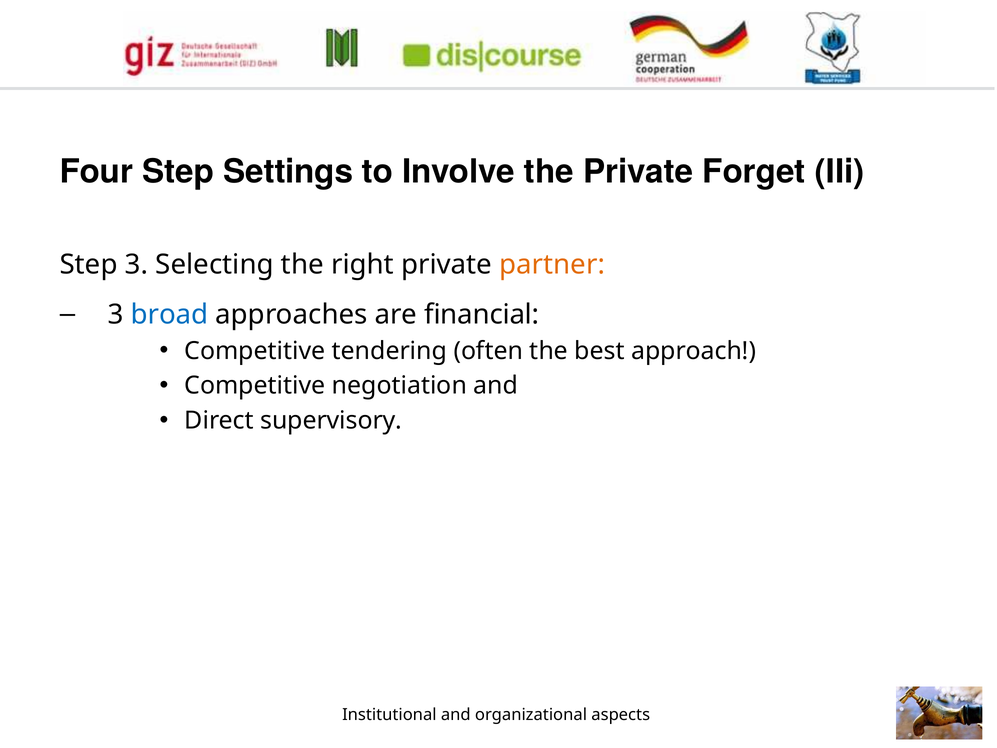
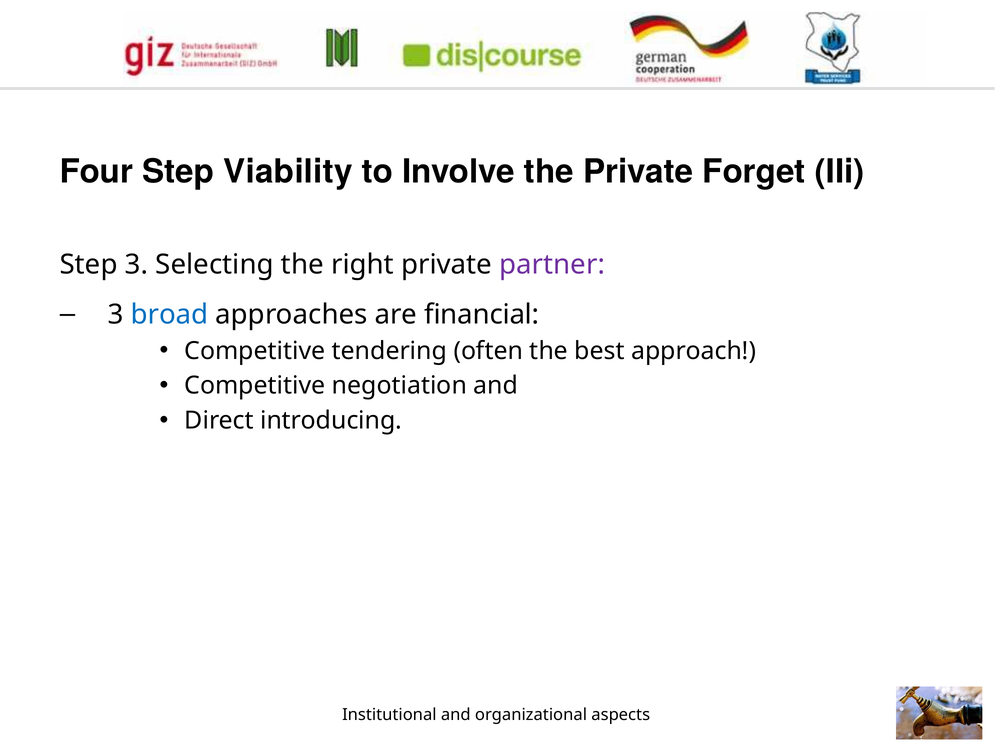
Settings: Settings -> Viability (288, 172)
partner colour: orange -> purple (552, 265)
supervisory: supervisory -> introducing (331, 421)
